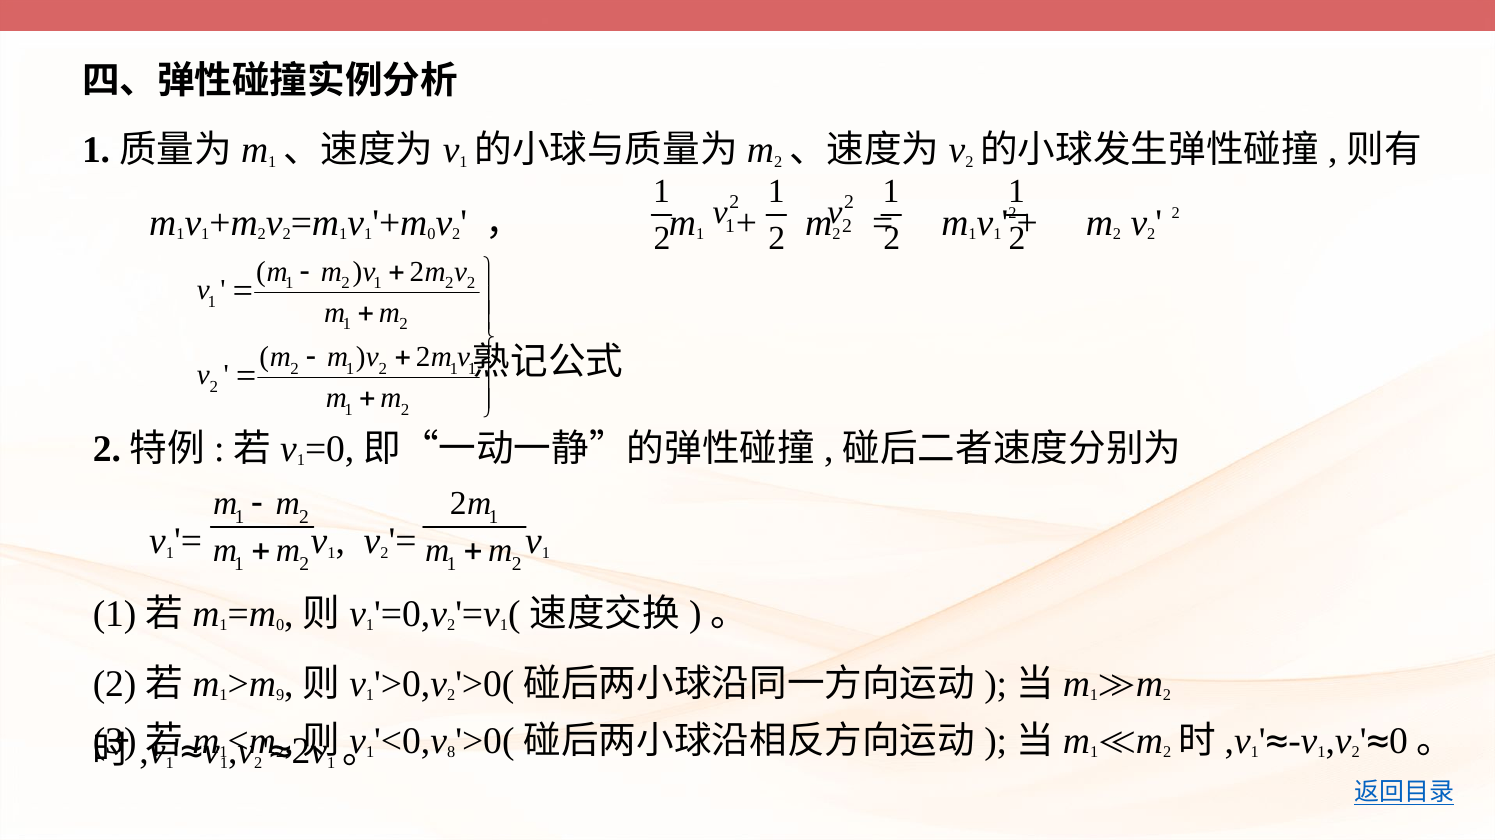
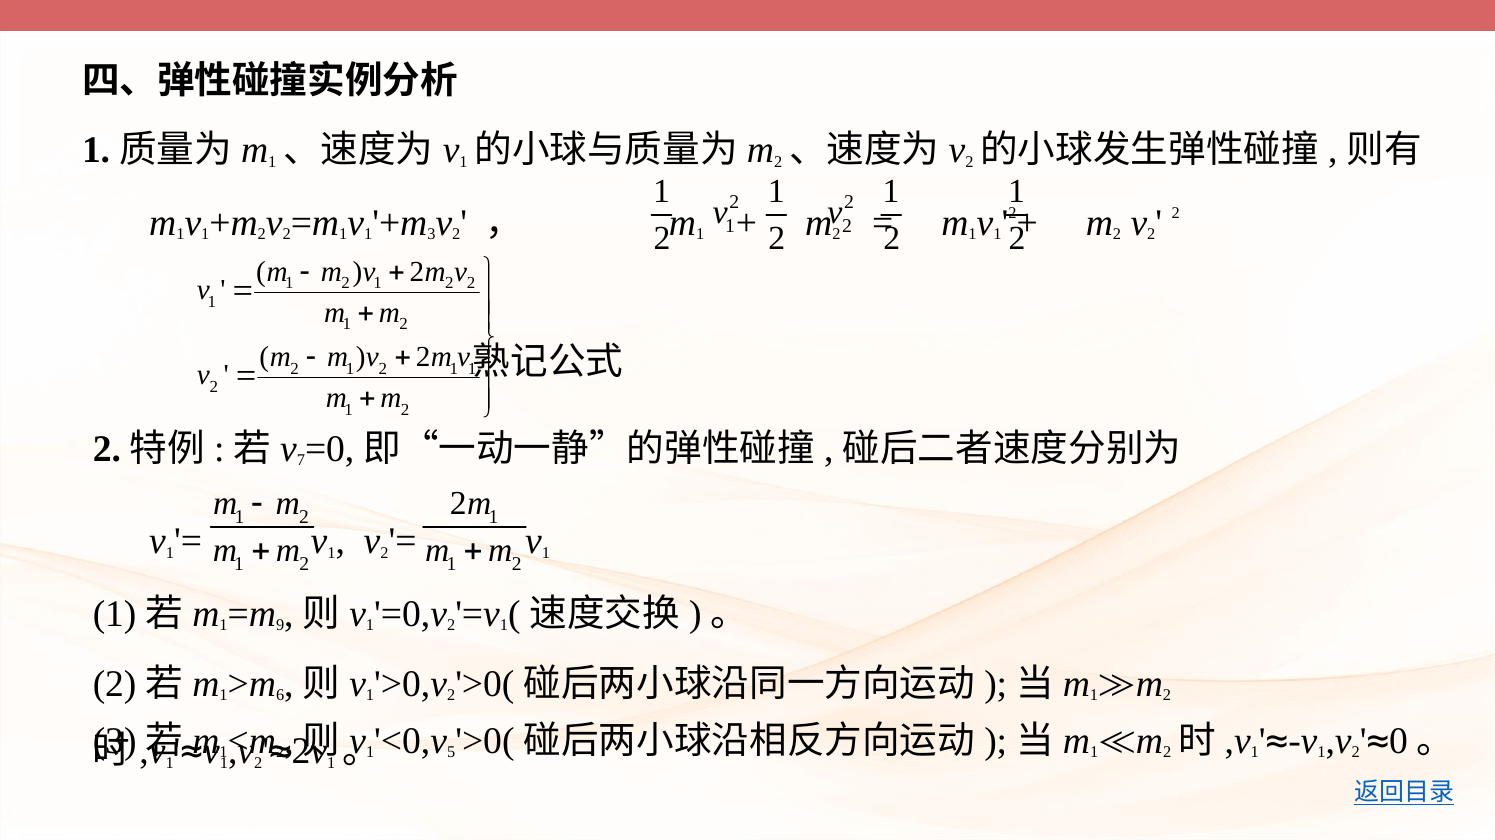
0: 0 -> 3 (431, 234)
1: 1 -> 7 (301, 461)
0: 0 -> 9 (280, 626)
9: 9 -> 6 (280, 695)
8: 8 -> 5 (451, 753)
